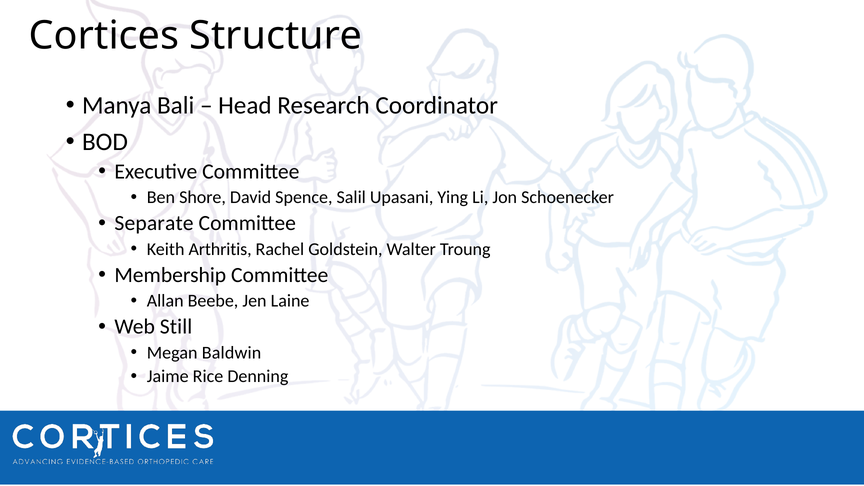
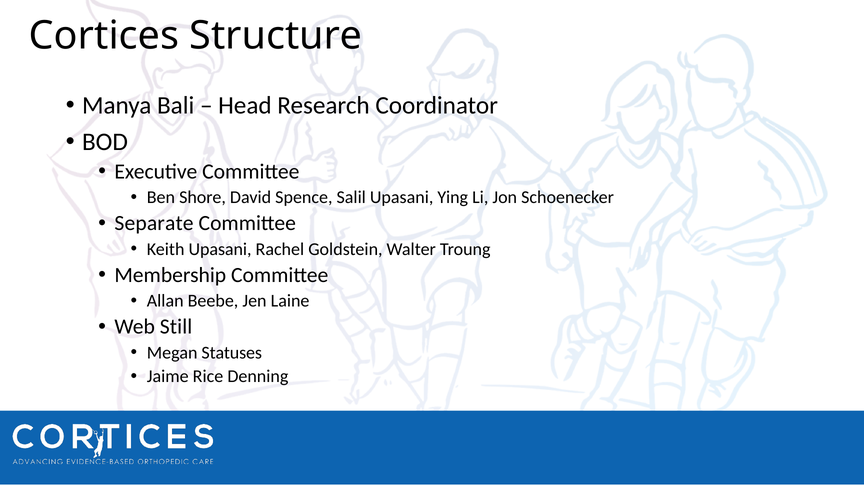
Keith Arthritis: Arthritis -> Upasani (220, 249)
Baldwin: Baldwin -> Statuses (232, 353)
